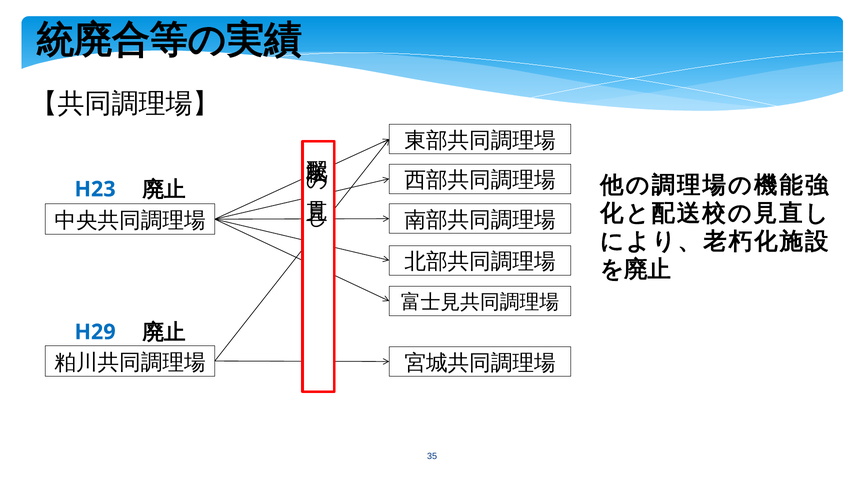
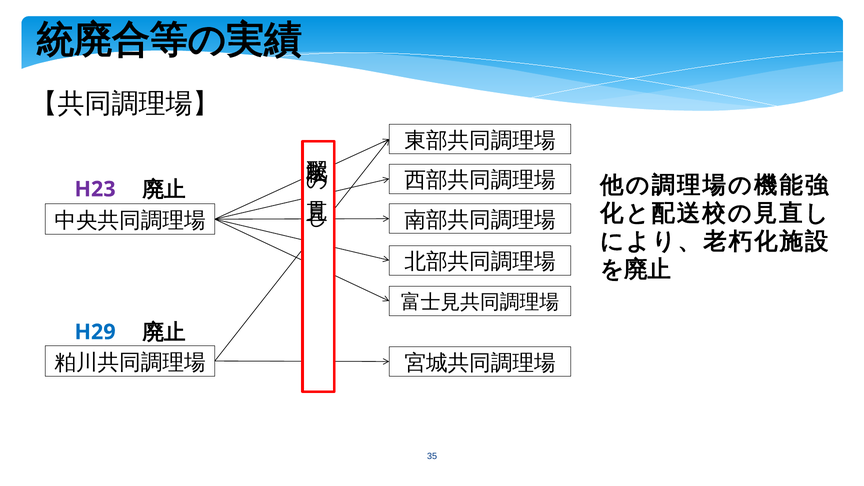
H23 colour: blue -> purple (95, 189)
